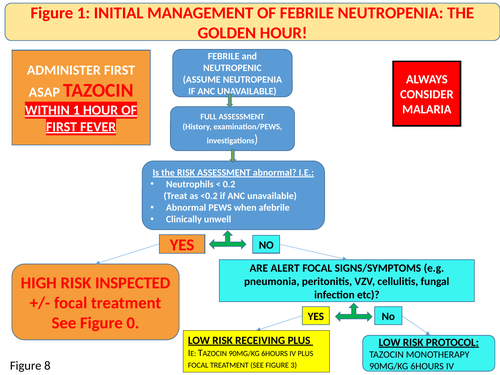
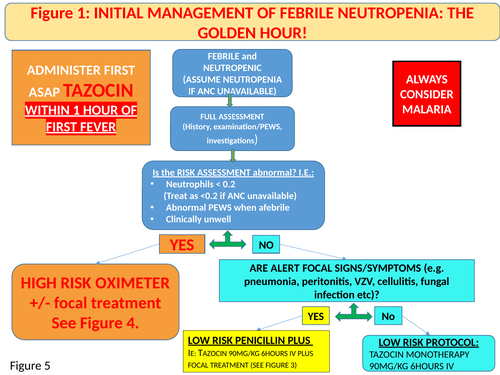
INSPECTED: INSPECTED -> OXIMETER (133, 283)
0: 0 -> 4 (133, 323)
RECEIVING: RECEIVING -> PENICILLIN (260, 340)
8: 8 -> 5 (47, 366)
